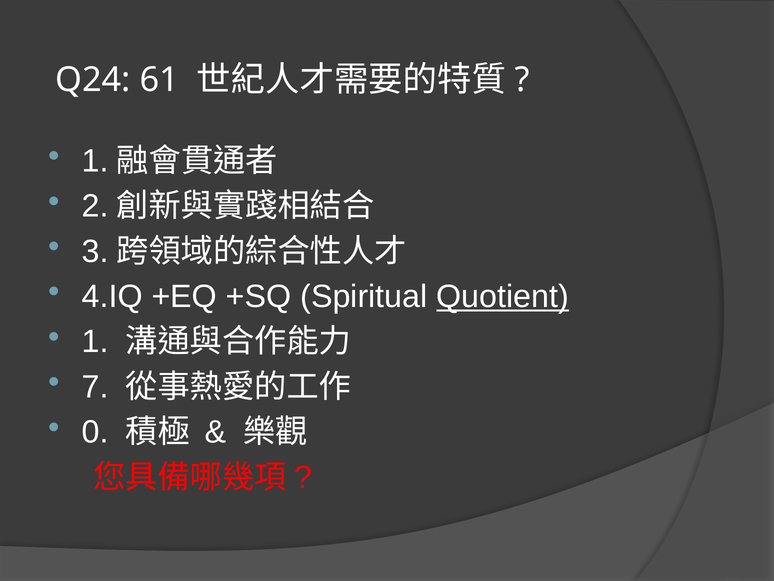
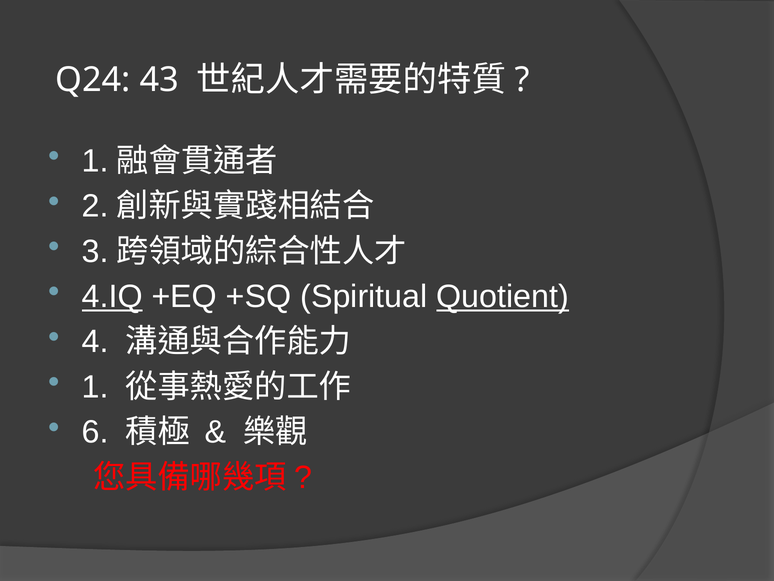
61: 61 -> 43 (159, 80)
4.IQ underline: none -> present (112, 296)
1: 1 -> 4 (95, 342)
7: 7 -> 1 (95, 387)
0: 0 -> 6 (95, 432)
